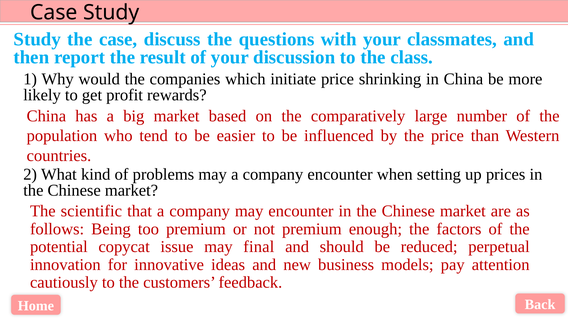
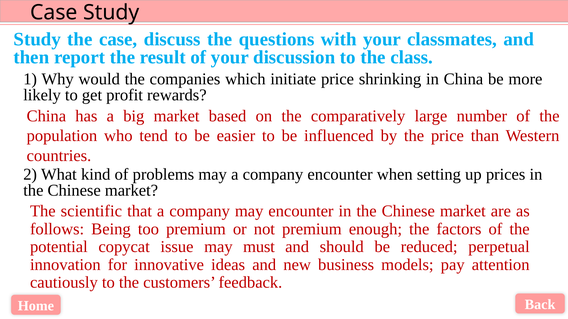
final: final -> must (259, 247)
